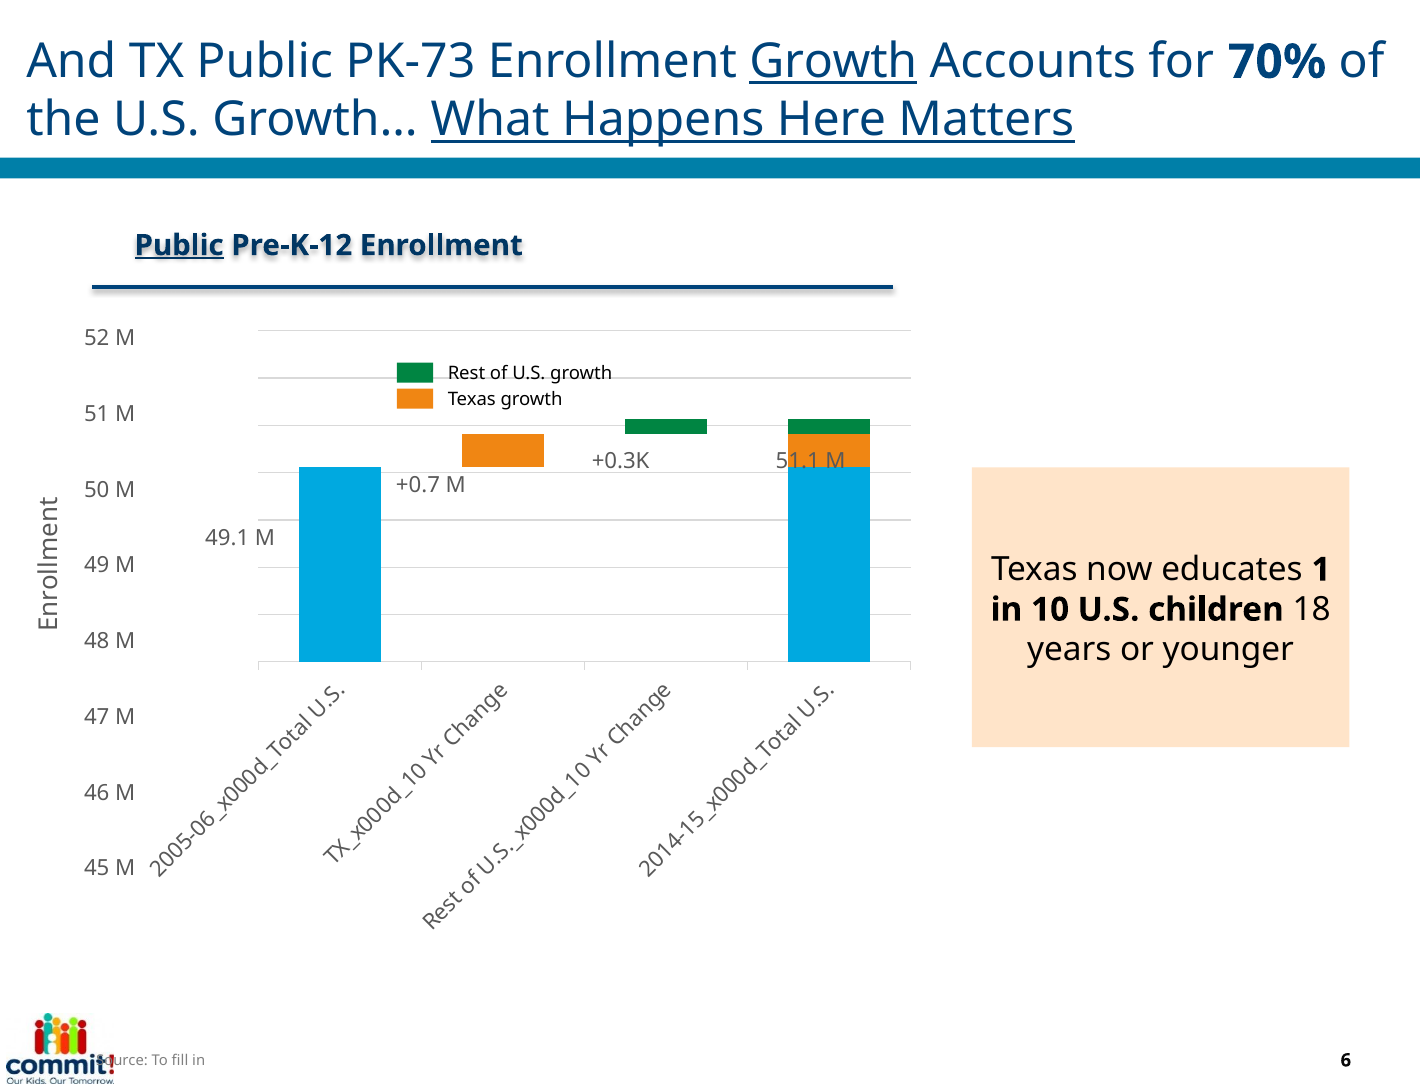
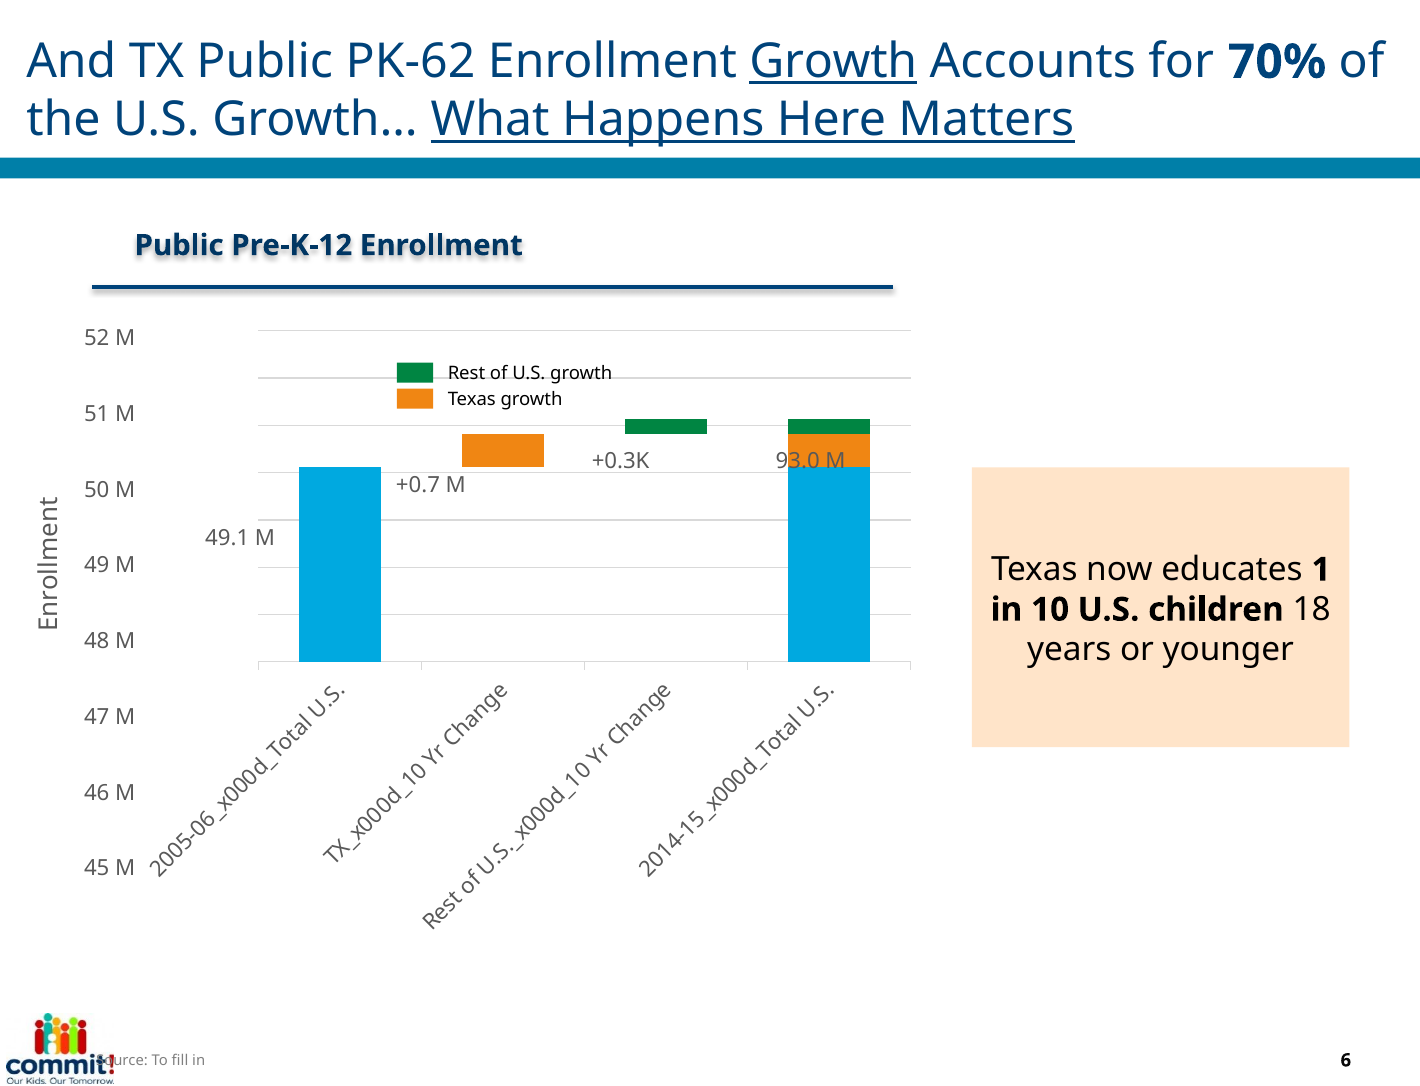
PK-73: PK-73 -> PK-62 (411, 62)
Public underline: present -> none (179, 245)
51.1: 51.1 -> 93.0 (798, 461)
